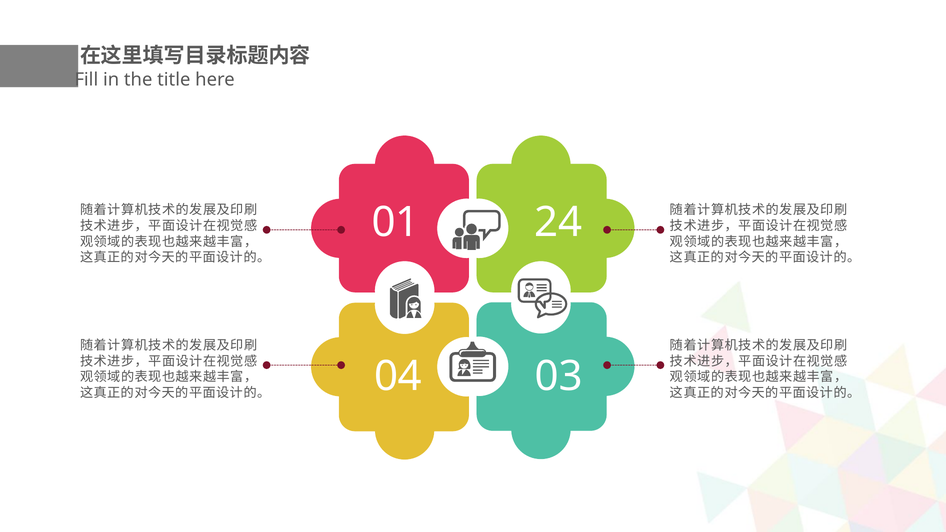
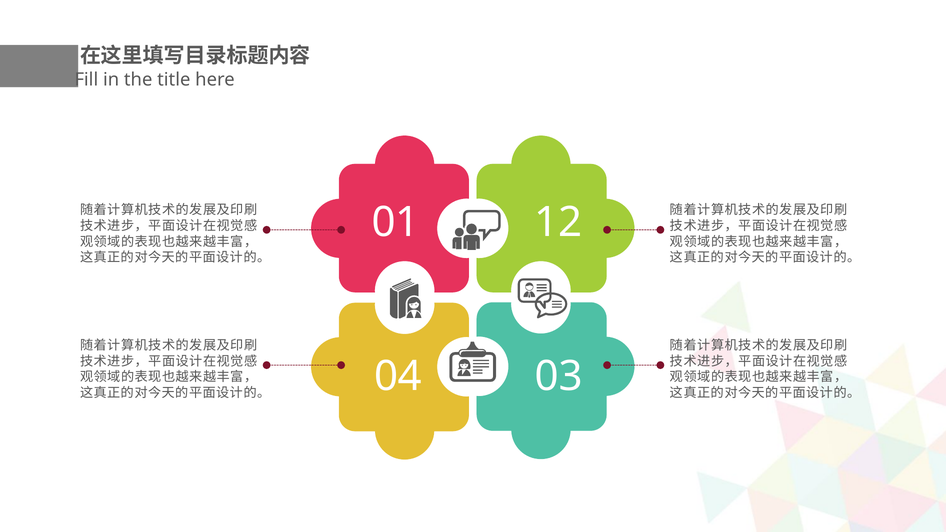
24: 24 -> 12 (558, 222)
